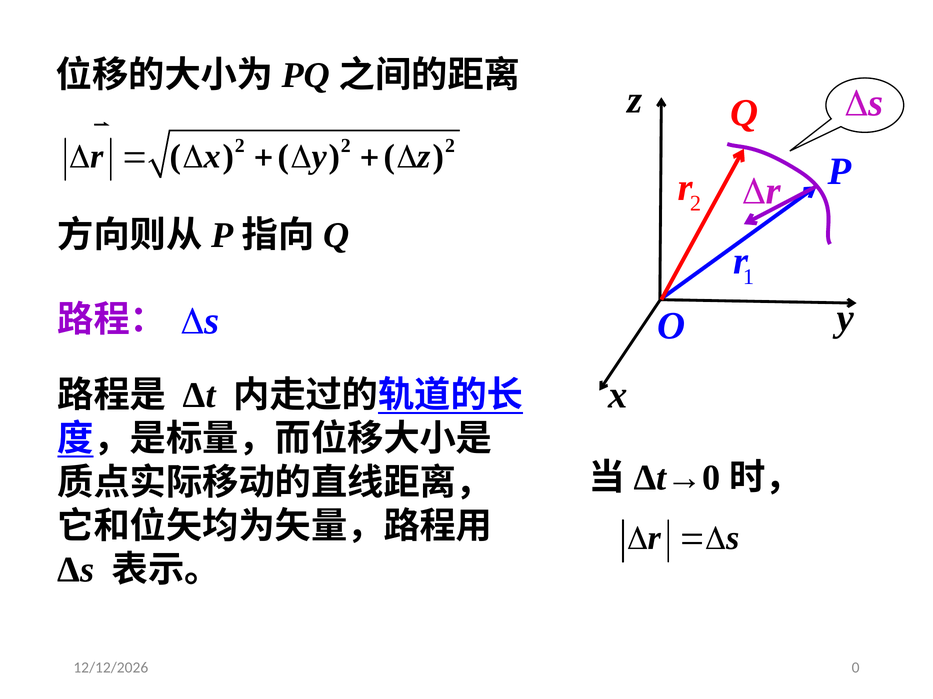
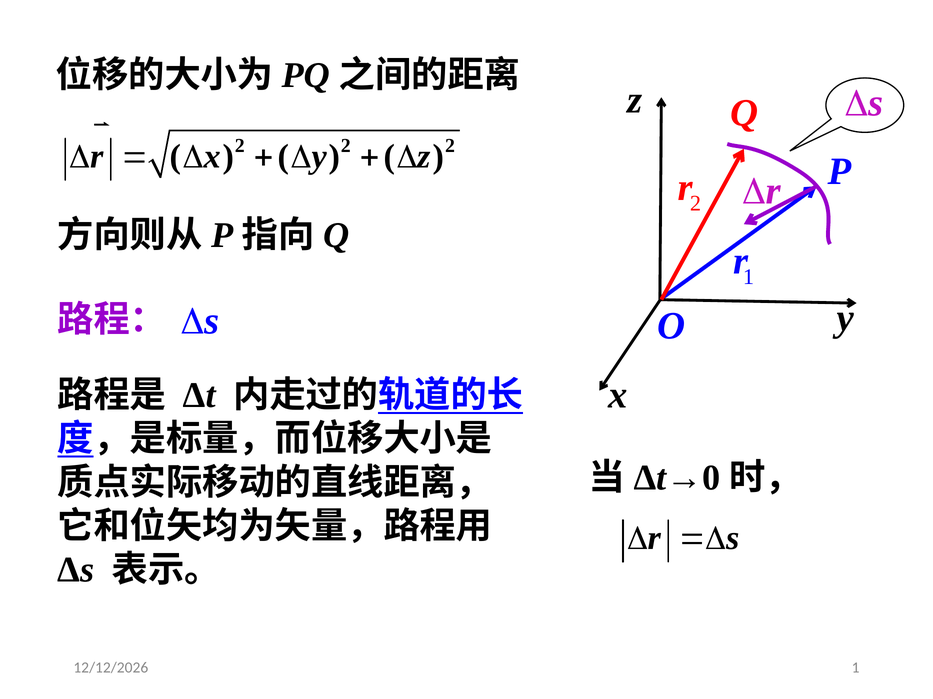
0: 0 -> 1 (856, 668)
